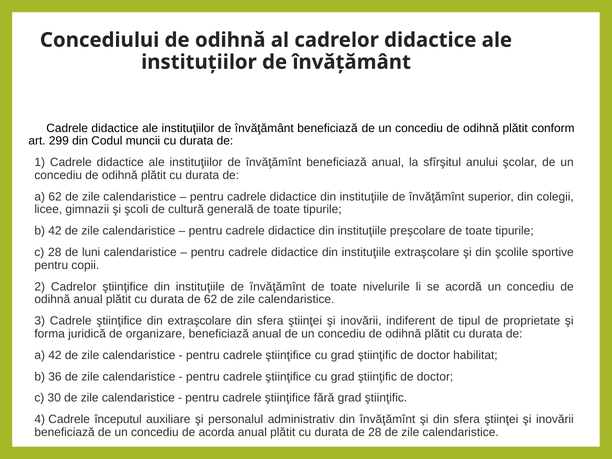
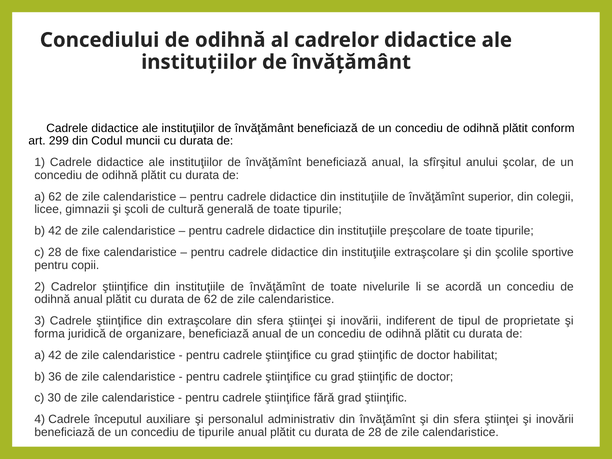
luni: luni -> fixe (91, 252)
de acorda: acorda -> tipurile (217, 432)
